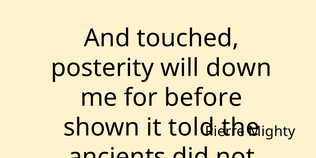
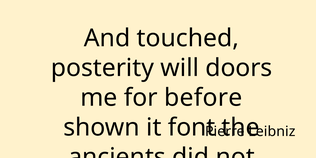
down: down -> doors (239, 68)
told: told -> font (192, 127)
Mighty: Mighty -> Leibniz (272, 131)
